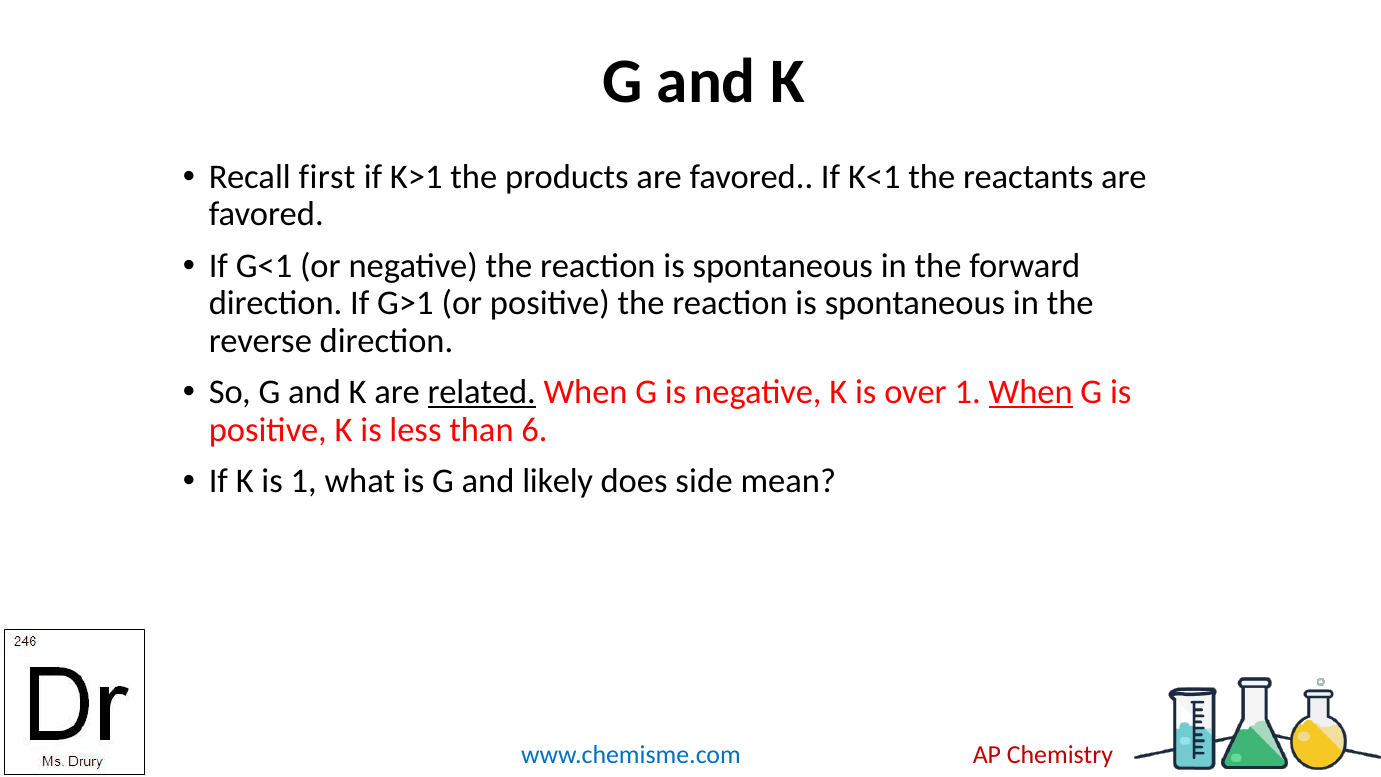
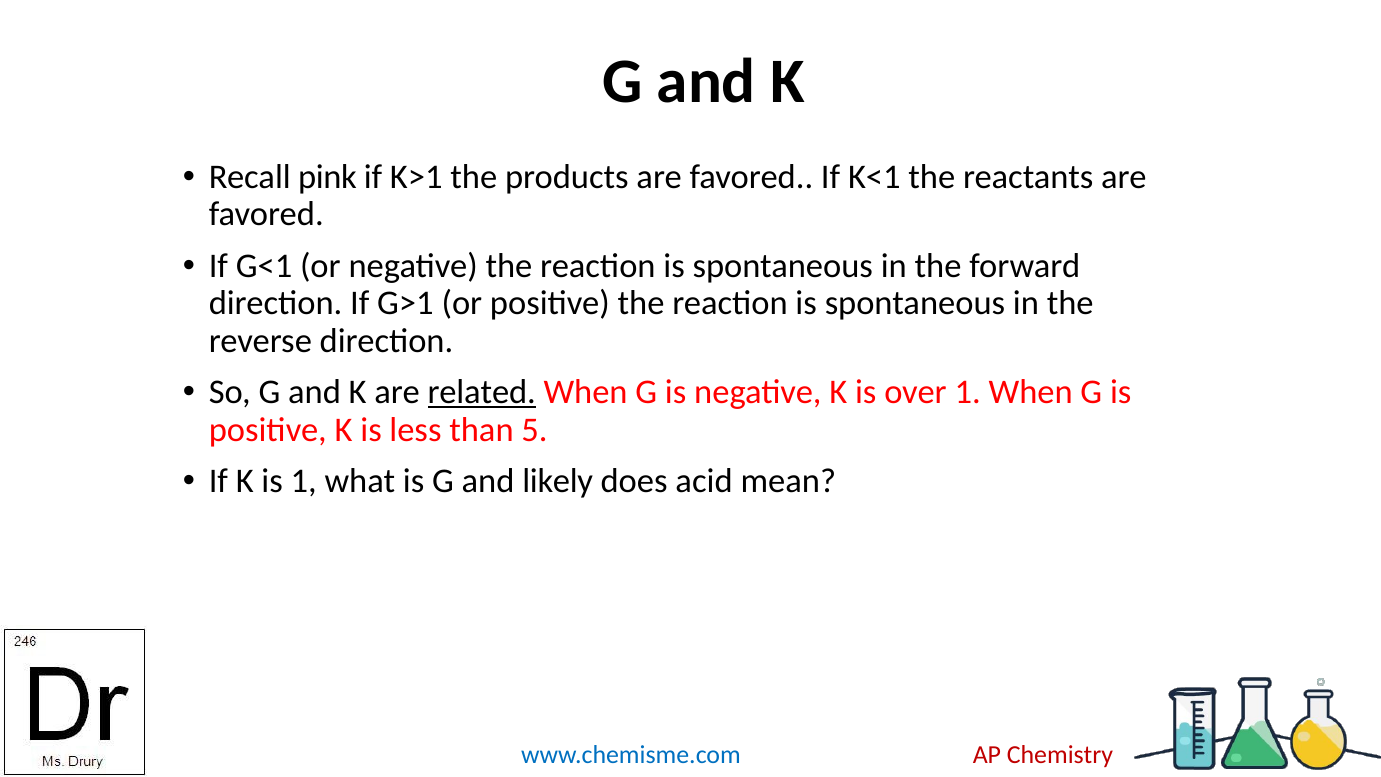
first: first -> pink (327, 177)
When underline: present -> none (1031, 392)
6: 6 -> 5 (535, 430)
side: side -> acid (704, 481)
